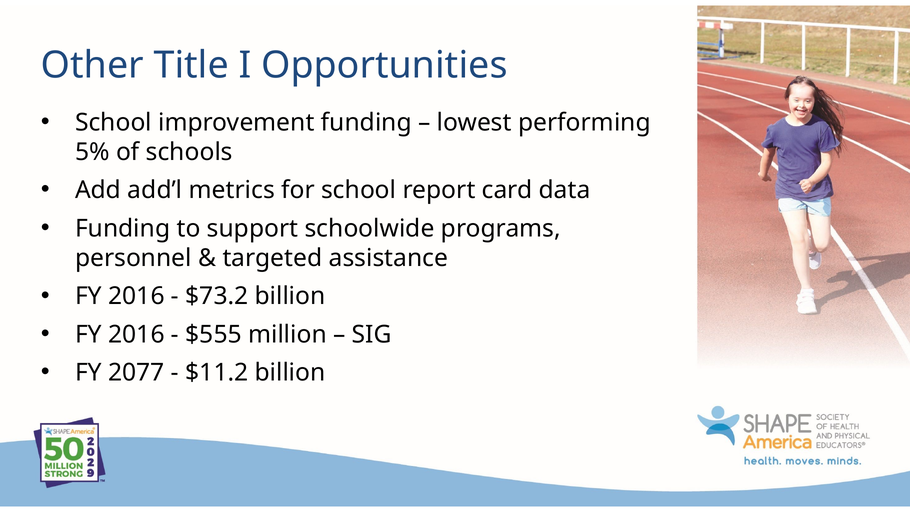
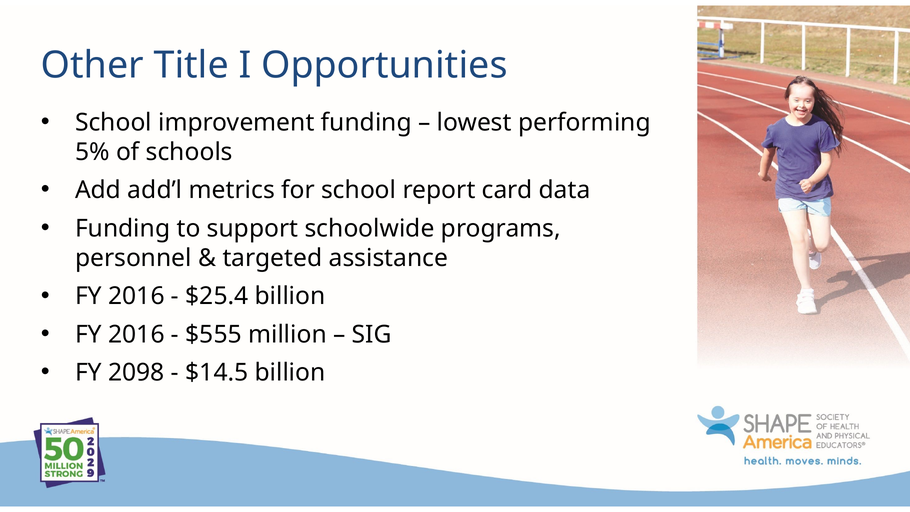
$73.2: $73.2 -> $25.4 (217, 296)
2077: 2077 -> 2098 (136, 373)
$11.2: $11.2 -> $14.5 (217, 373)
